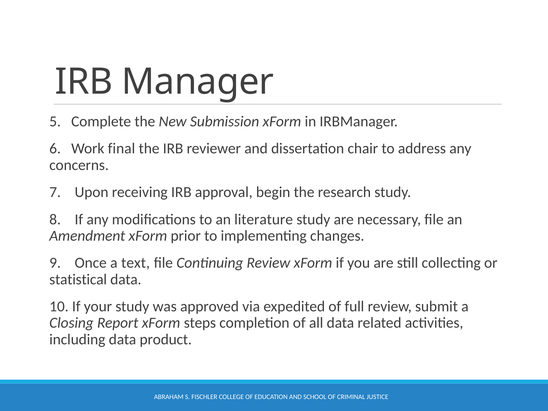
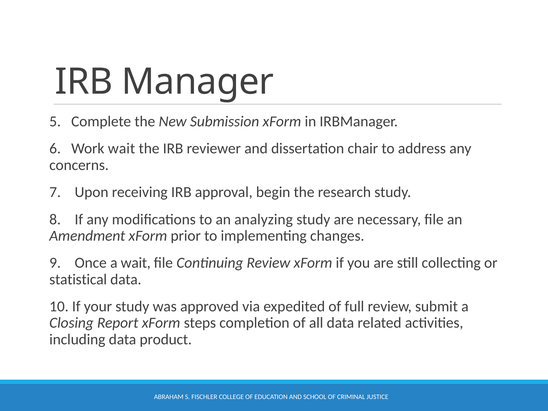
Work final: final -> wait (121, 149)
literature: literature -> analyzing (264, 219)
a text: text -> wait (136, 263)
